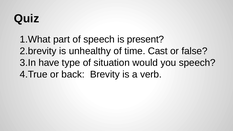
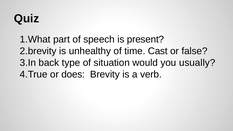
have: have -> back (49, 63)
you speech: speech -> usually (197, 63)
back: back -> does (73, 74)
